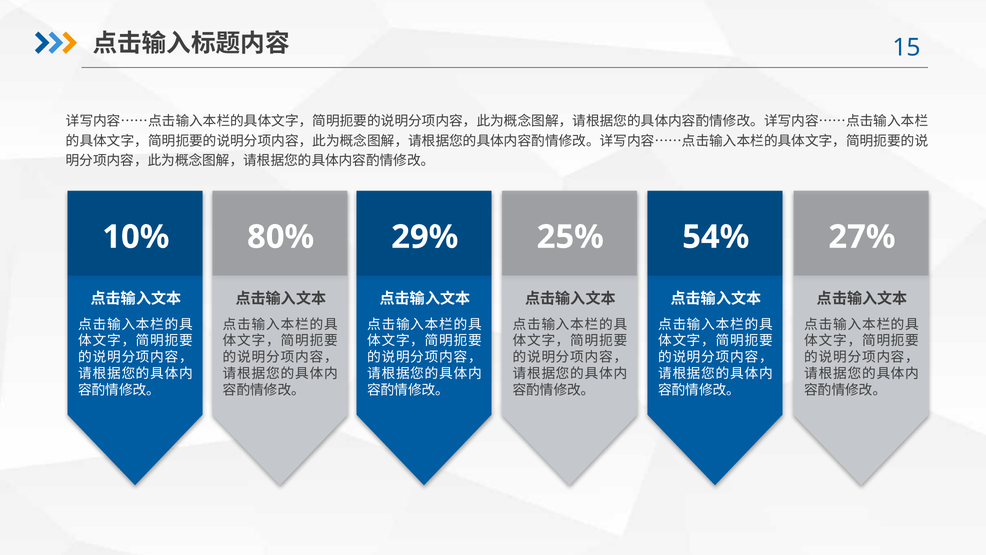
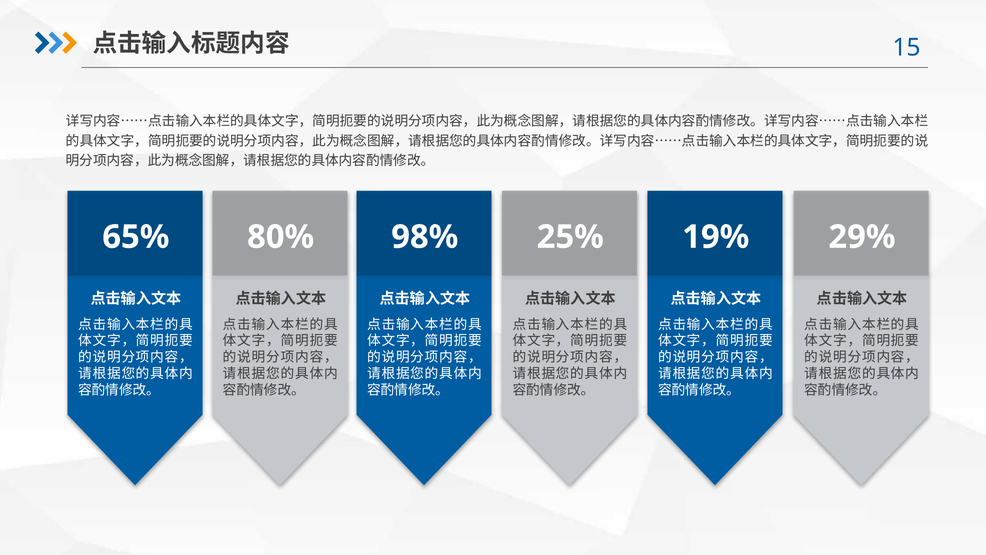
10%: 10% -> 65% (136, 237)
29%: 29% -> 98% (425, 237)
54%: 54% -> 19% (716, 237)
27%: 27% -> 29% (862, 237)
